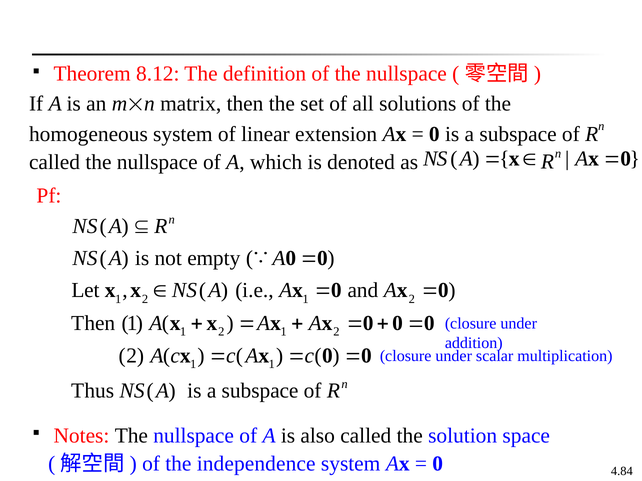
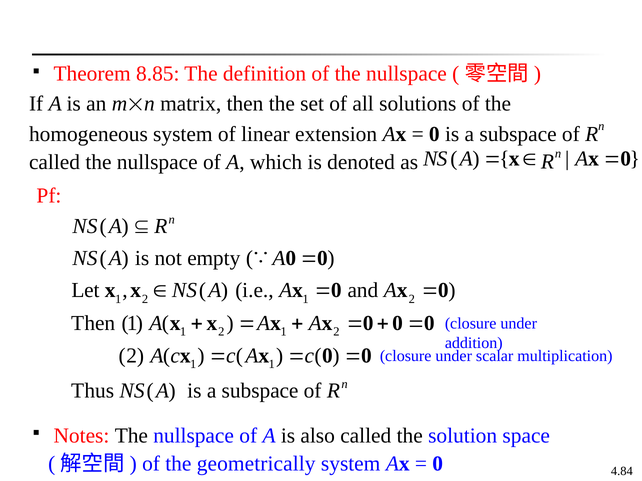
8.12: 8.12 -> 8.85 (158, 74)
independence: independence -> geometrically (256, 464)
